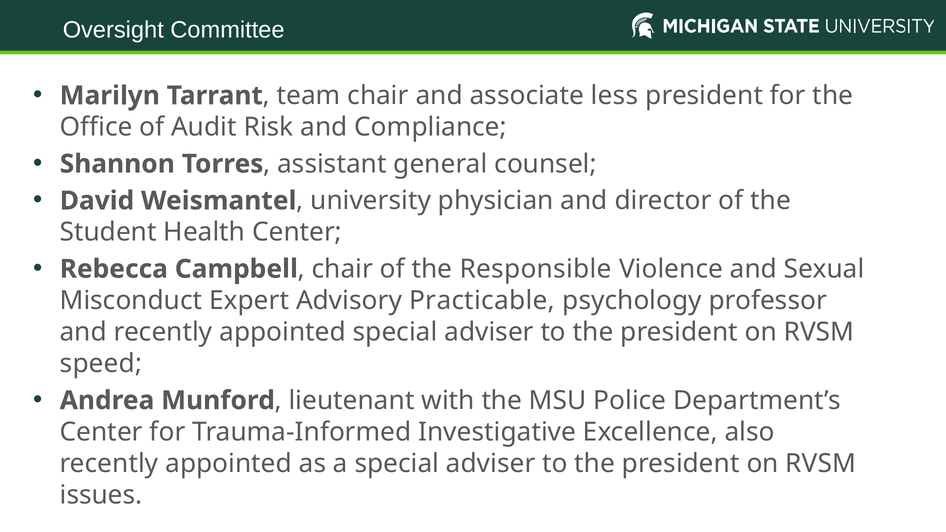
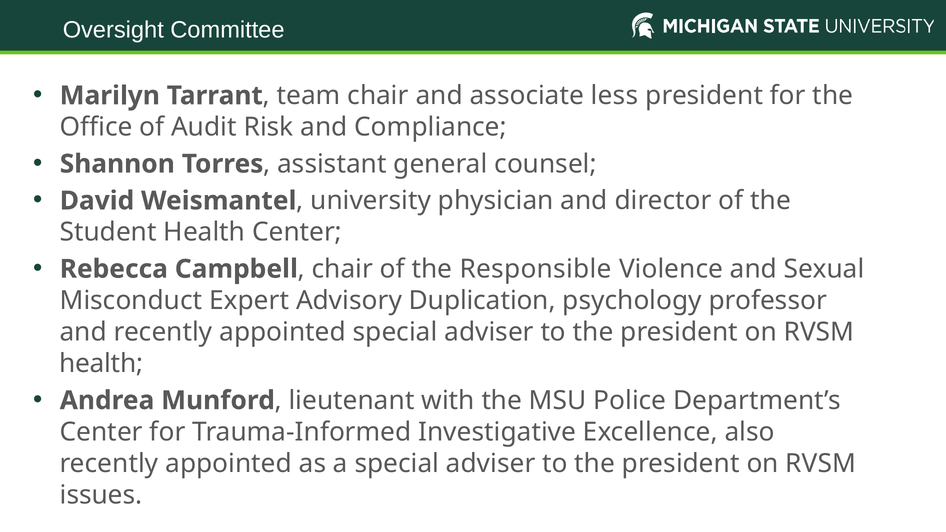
Practicable: Practicable -> Duplication (482, 301)
speed: speed -> health (101, 364)
